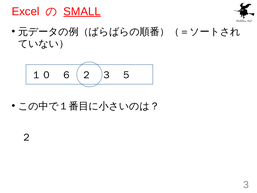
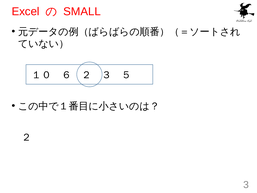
SMALL underline: present -> none (82, 11)
